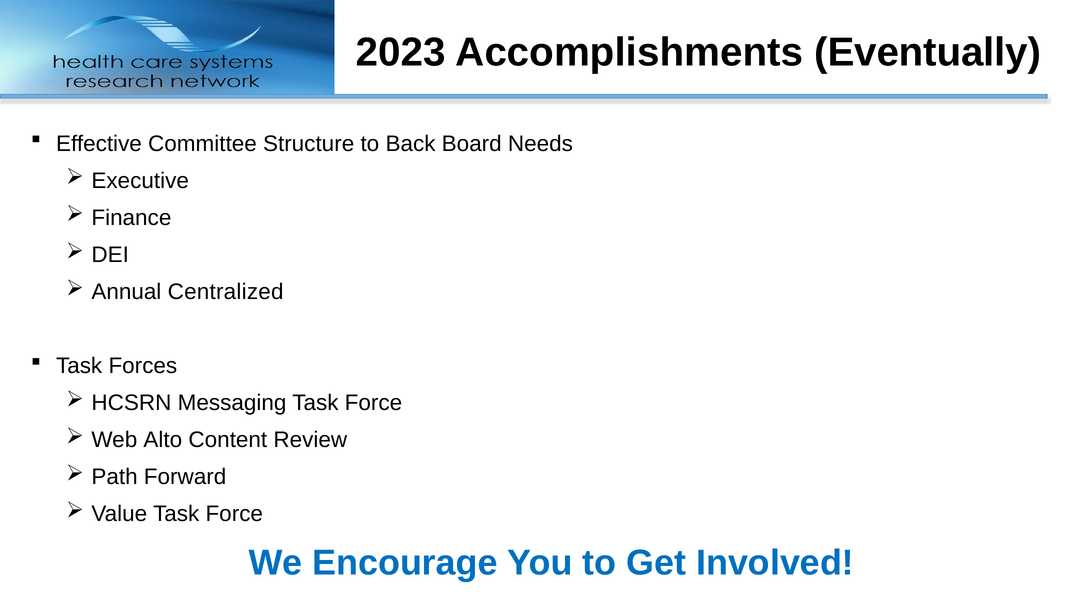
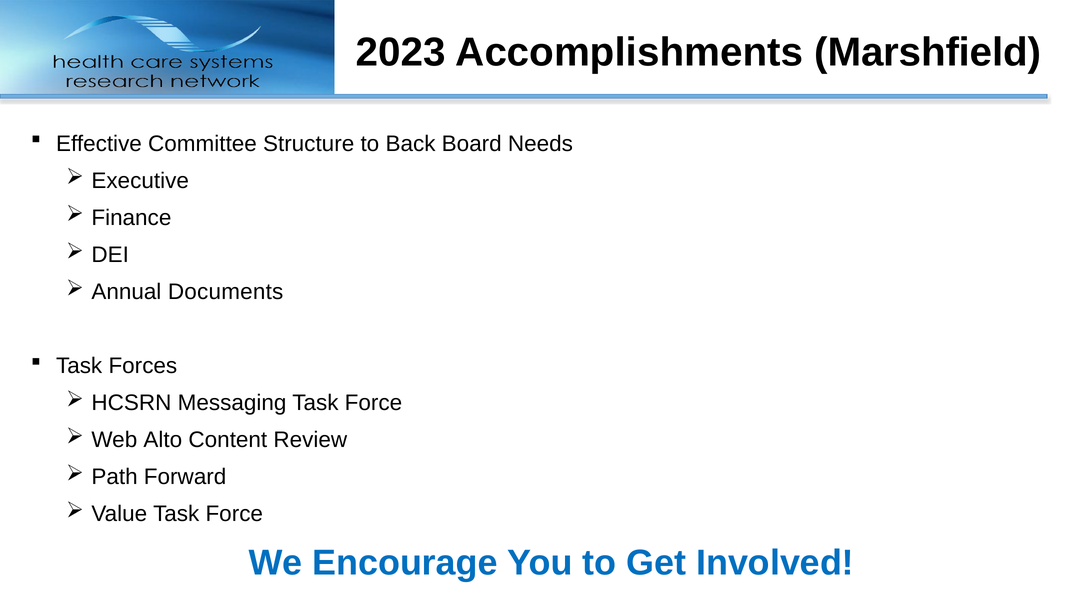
Eventually: Eventually -> Marshfield (928, 52)
Centralized: Centralized -> Documents (226, 292)
